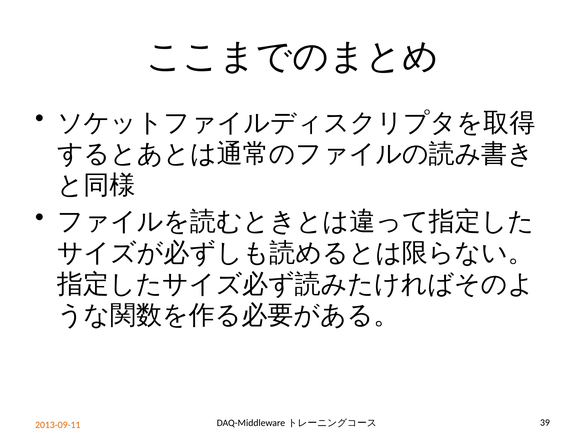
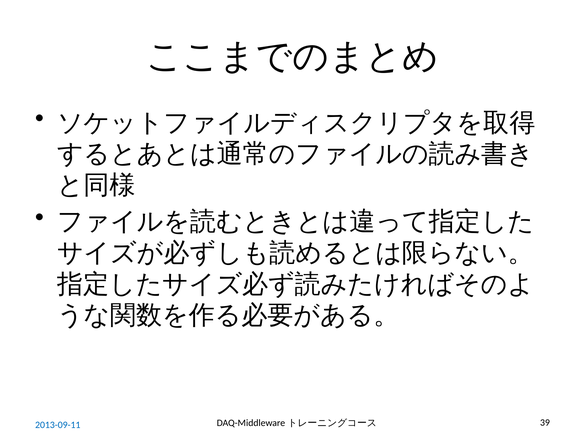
2013-09-11 colour: orange -> blue (58, 425)
